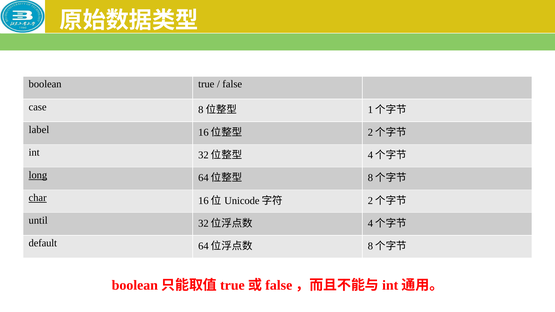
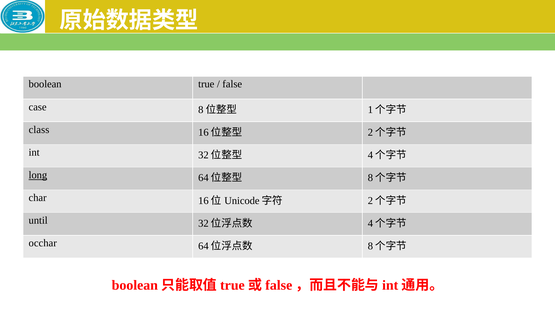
label: label -> class (39, 130)
char underline: present -> none (38, 198)
default: default -> occhar (43, 243)
